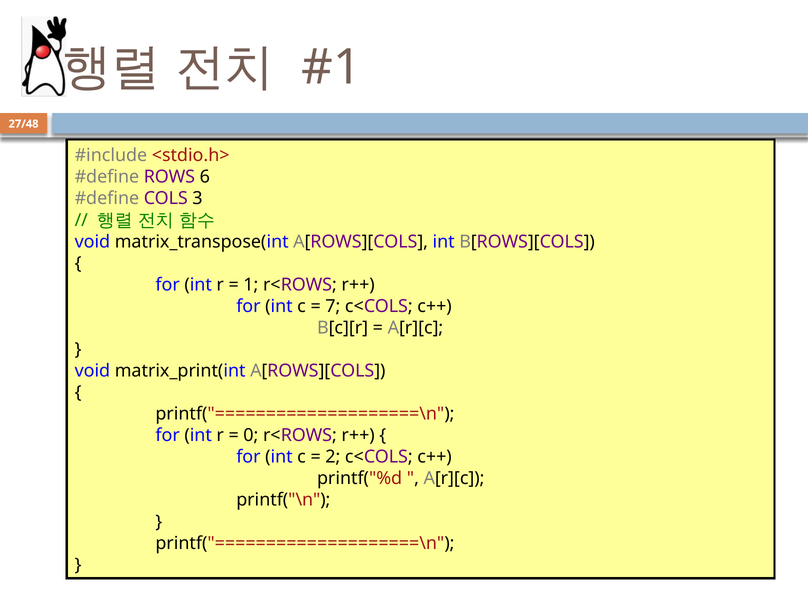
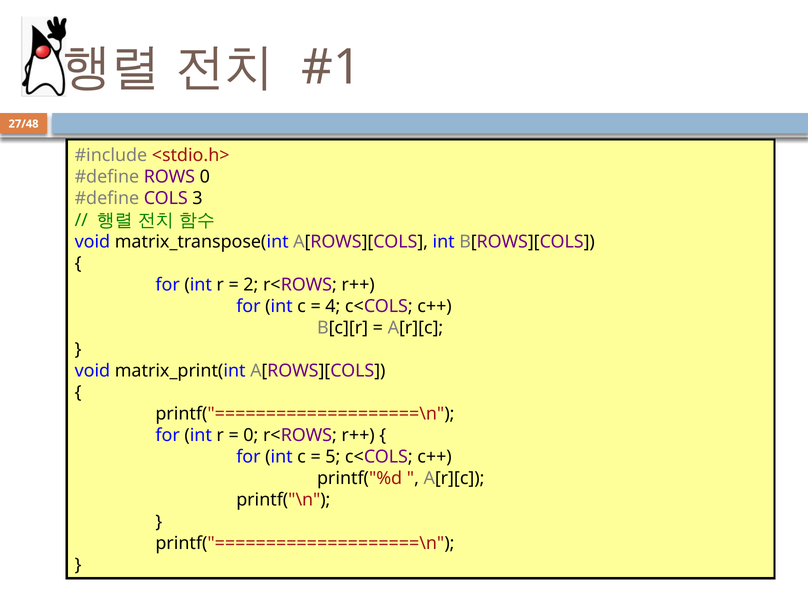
ROWS 6: 6 -> 0 (205, 177)
1: 1 -> 2 (251, 285)
7: 7 -> 4 (333, 306)
2: 2 -> 5 (333, 457)
